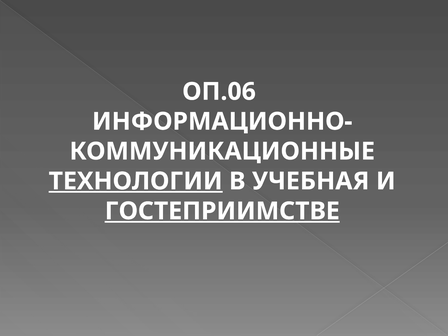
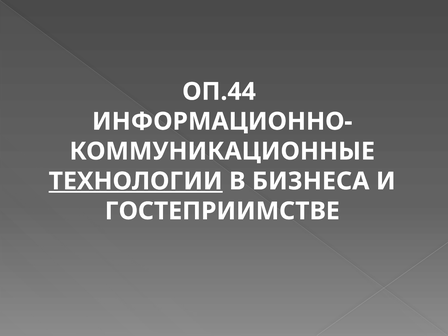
ОП.06: ОП.06 -> ОП.44 (219, 92)
УЧЕБНАЯ: УЧЕБНАЯ -> БИЗНЕСА (311, 181)
ГОСТЕПРИИМСТВЕ underline: present -> none (222, 211)
